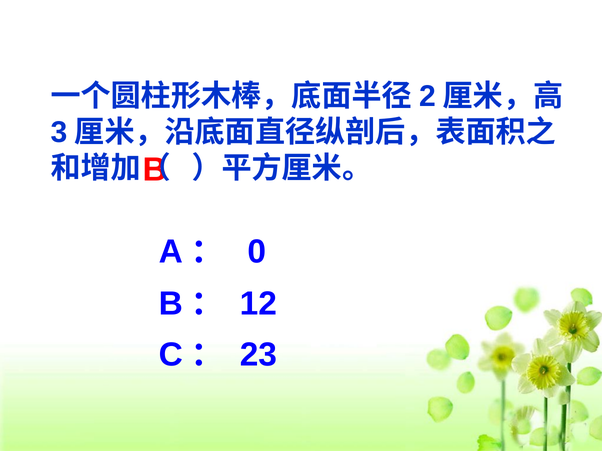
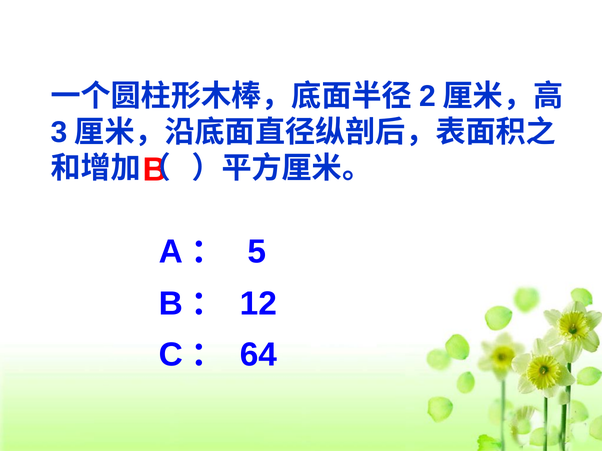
0: 0 -> 5 (257, 252)
23: 23 -> 64 (258, 355)
